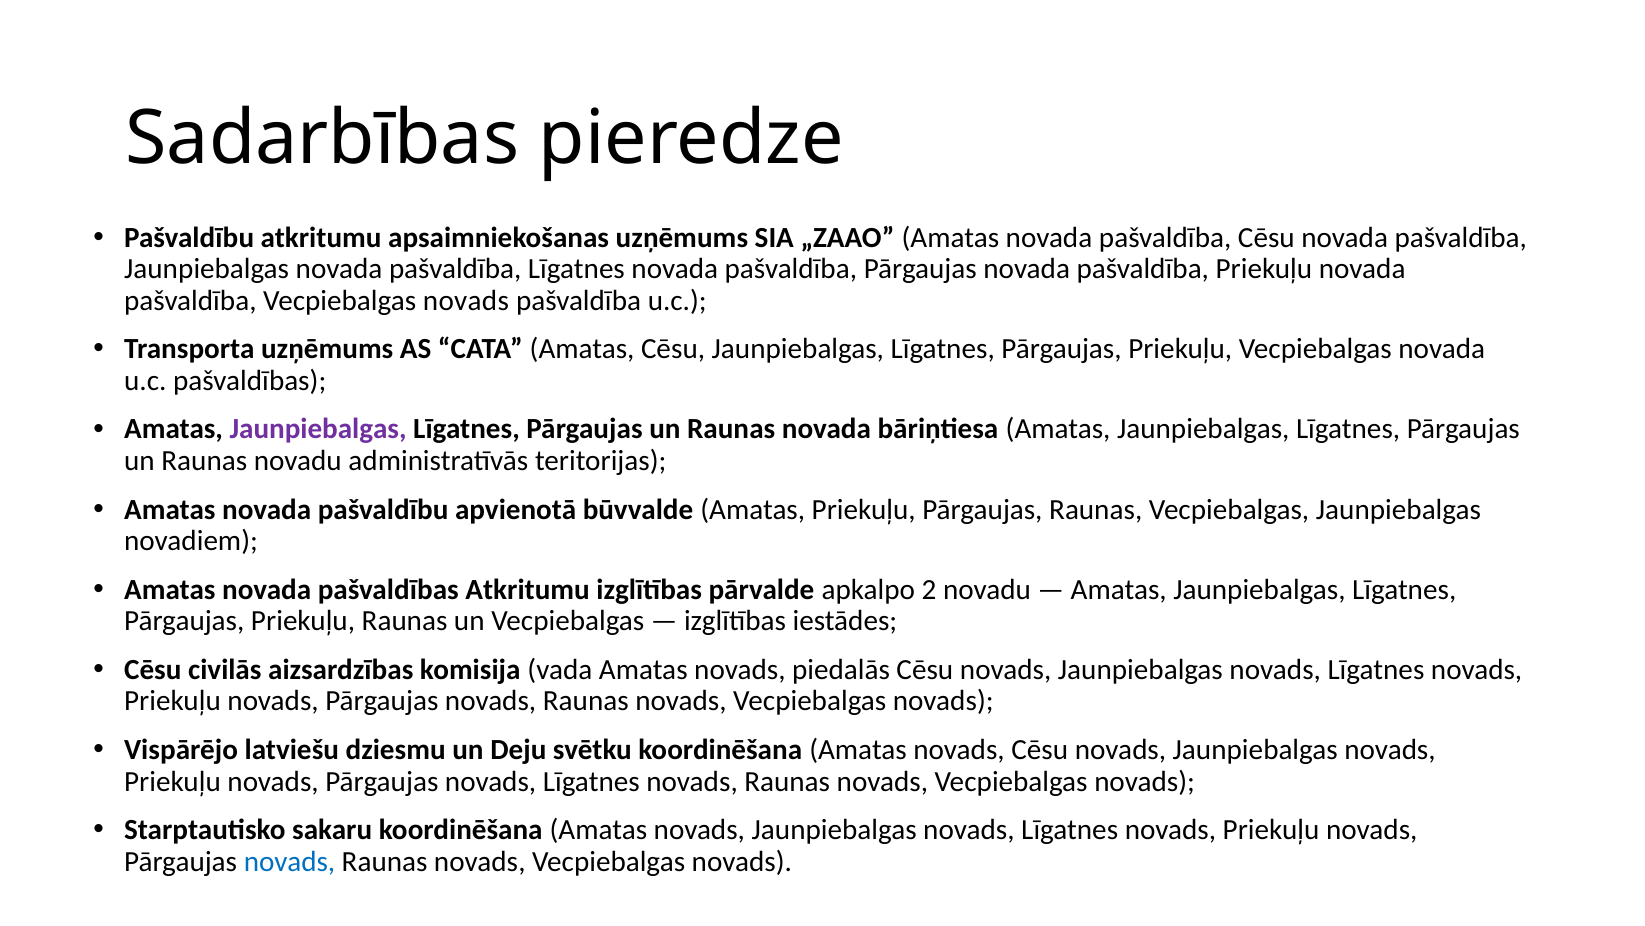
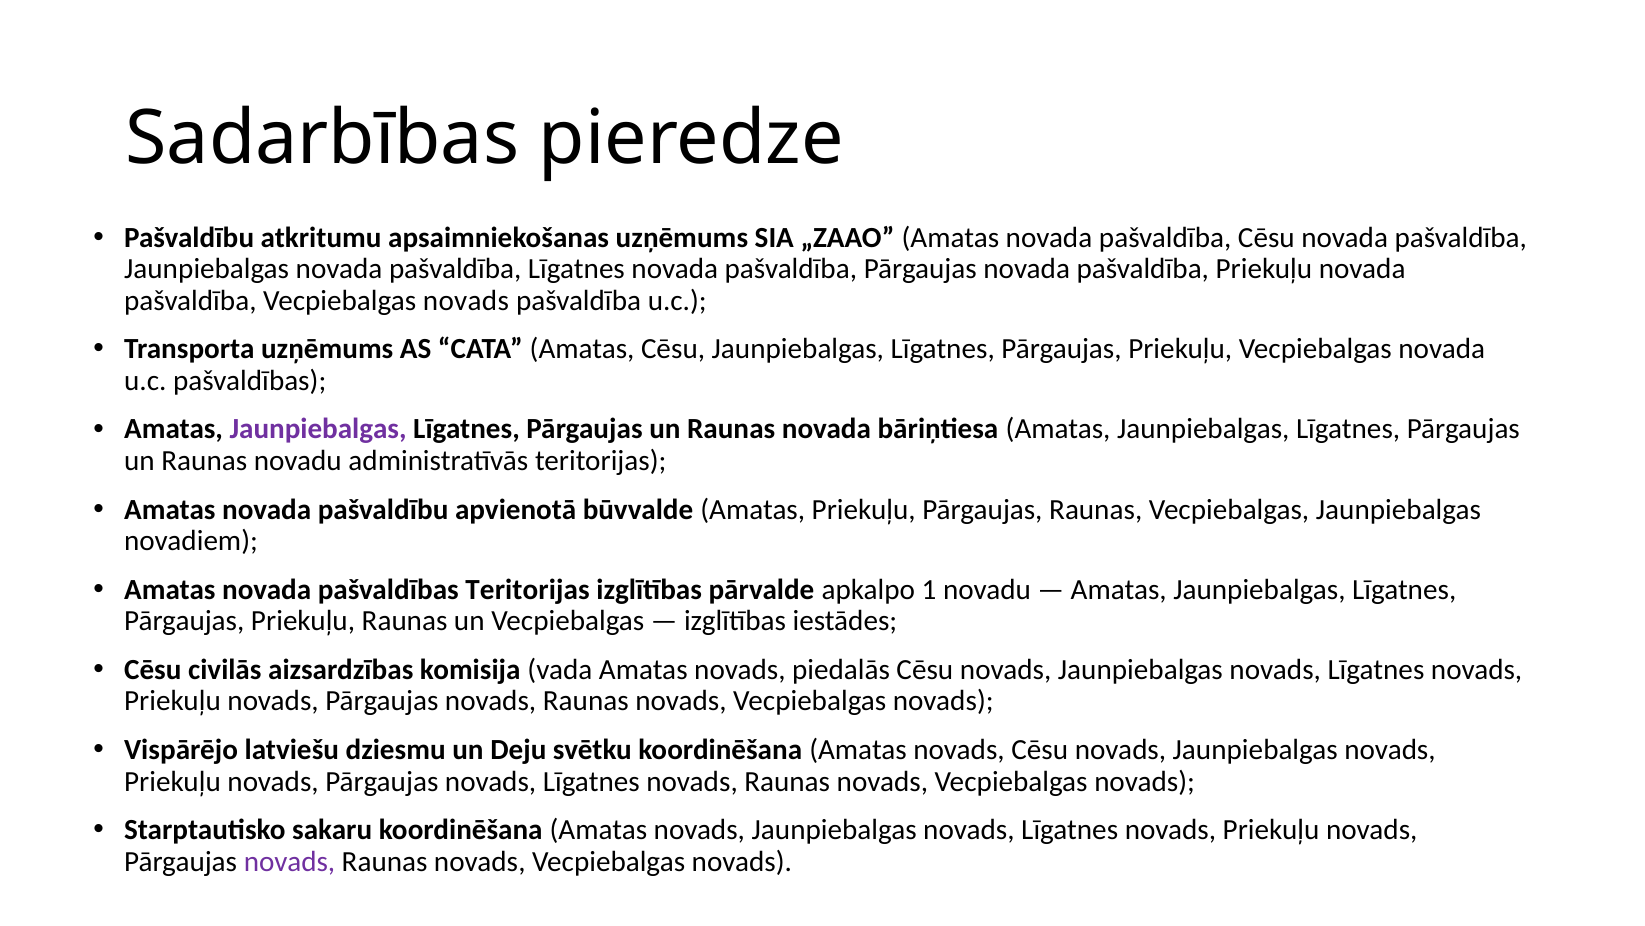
pašvaldības Atkritumu: Atkritumu -> Teritorijas (528, 589)
2: 2 -> 1 (929, 589)
novads colour: blue -> purple (289, 861)
